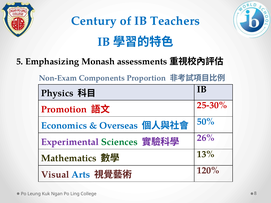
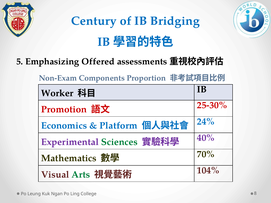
Teachers: Teachers -> Bridging (175, 21)
Monash: Monash -> Offered (98, 62)
Physics: Physics -> Worker (57, 93)
Overseas: Overseas -> Platform (118, 126)
50%: 50% -> 24% (206, 122)
26%: 26% -> 40% (206, 138)
13%: 13% -> 70% (206, 154)
Arts colour: blue -> green (81, 175)
120%: 120% -> 104% (208, 171)
